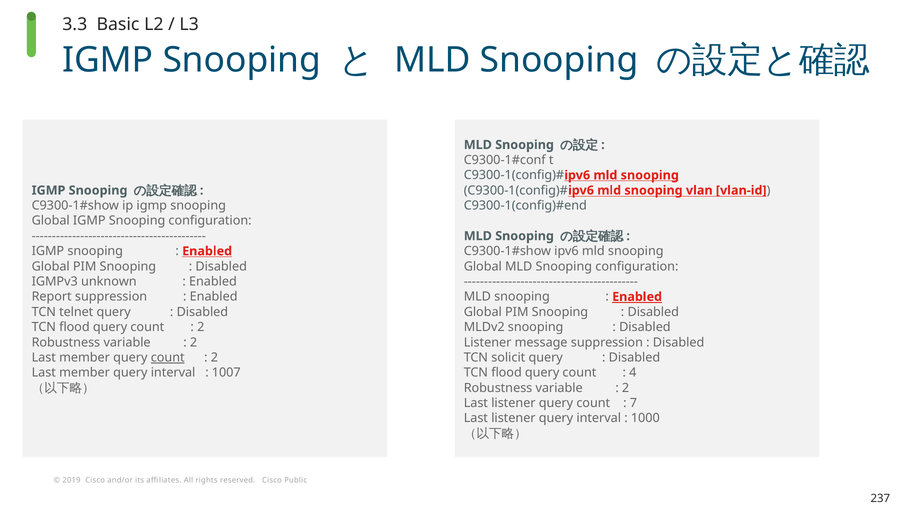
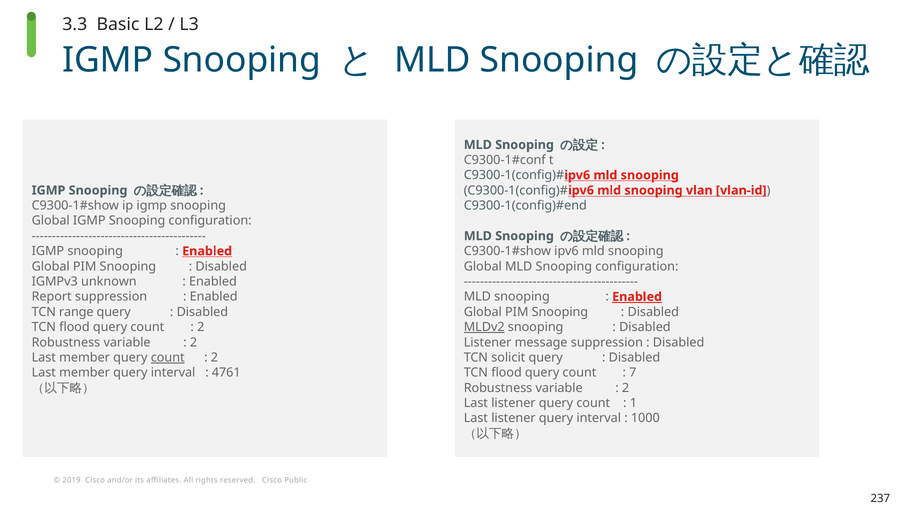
telnet: telnet -> range (76, 312)
MLDv2 underline: none -> present (484, 327)
1007: 1007 -> 4761 (226, 373)
4: 4 -> 7 (633, 373)
7: 7 -> 1 (633, 403)
